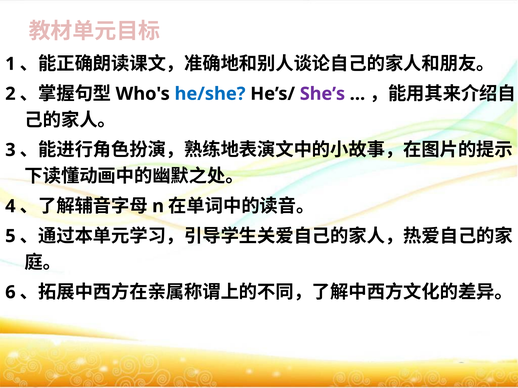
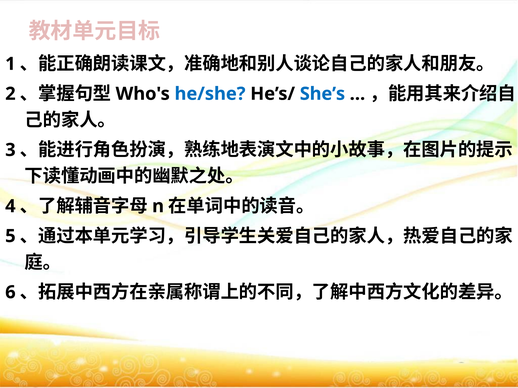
She’s colour: purple -> blue (322, 94)
